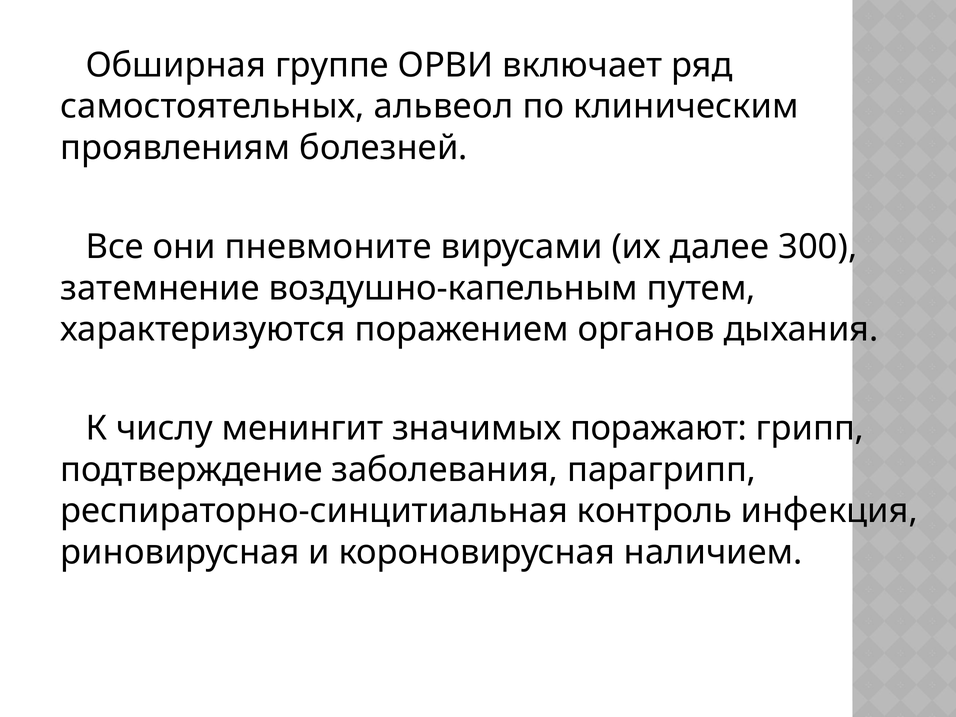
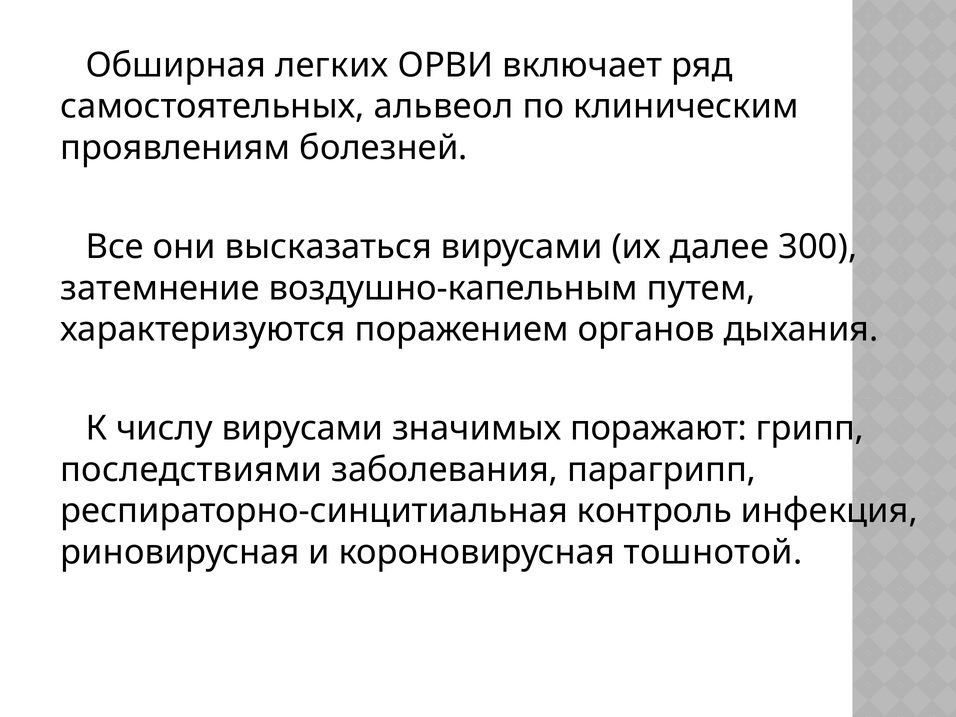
группе: группе -> легких (332, 65)
пневмоните: пневмоните -> высказаться (328, 247)
числу менингит: менингит -> вирусами (303, 428)
подтверждение: подтверждение -> последствиями (191, 470)
наличием: наличием -> тошнотой (713, 553)
